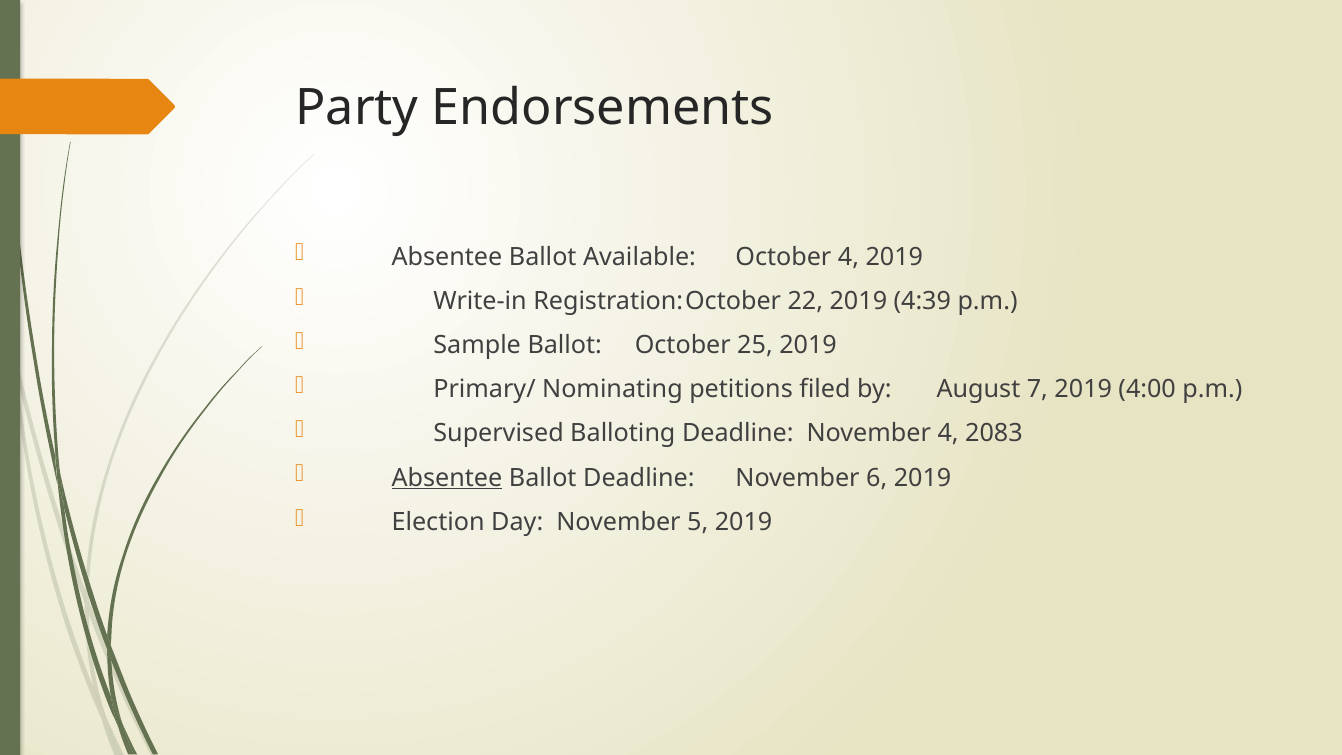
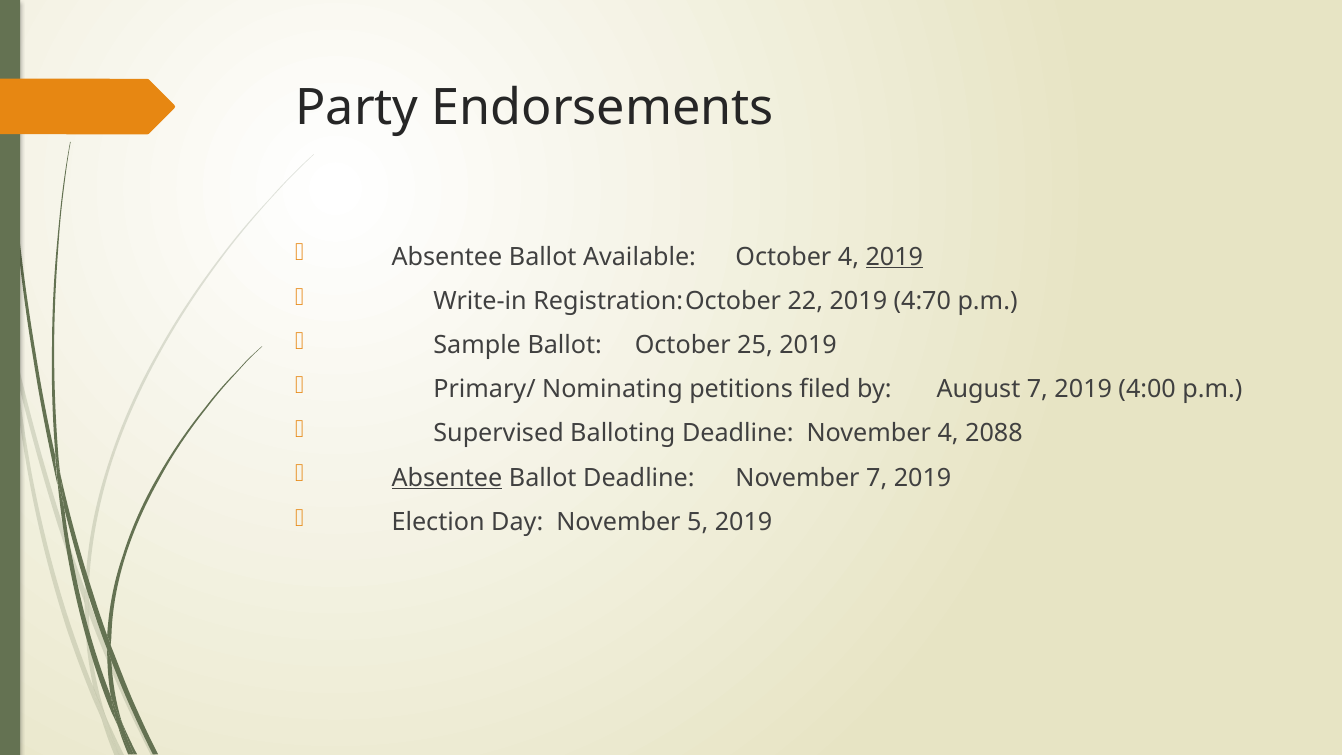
2019 underline: none -> present (894, 257)
4:39: 4:39 -> 4:70 (922, 301)
2083: 2083 -> 2088 (994, 433)
November 6: 6 -> 7 (877, 478)
